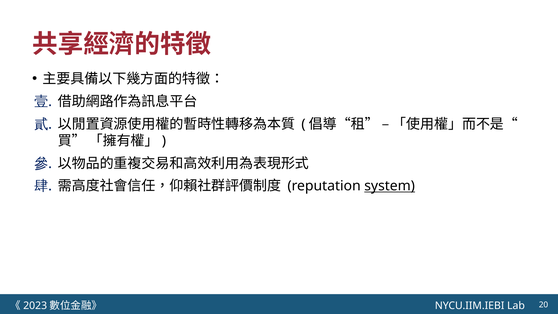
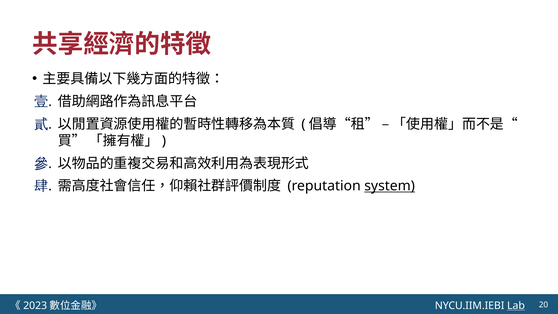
Lab underline: none -> present (516, 306)
